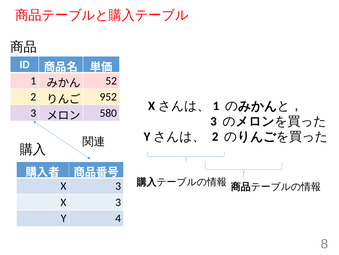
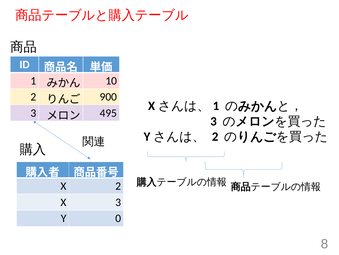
52: 52 -> 10 (111, 81)
952: 952 -> 900 (108, 97)
580: 580 -> 495 (108, 113)
3: 3 -> 2 (118, 186)
4: 4 -> 0 (118, 218)
